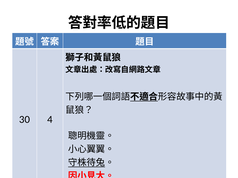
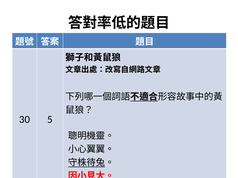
4: 4 -> 5 (50, 120)
